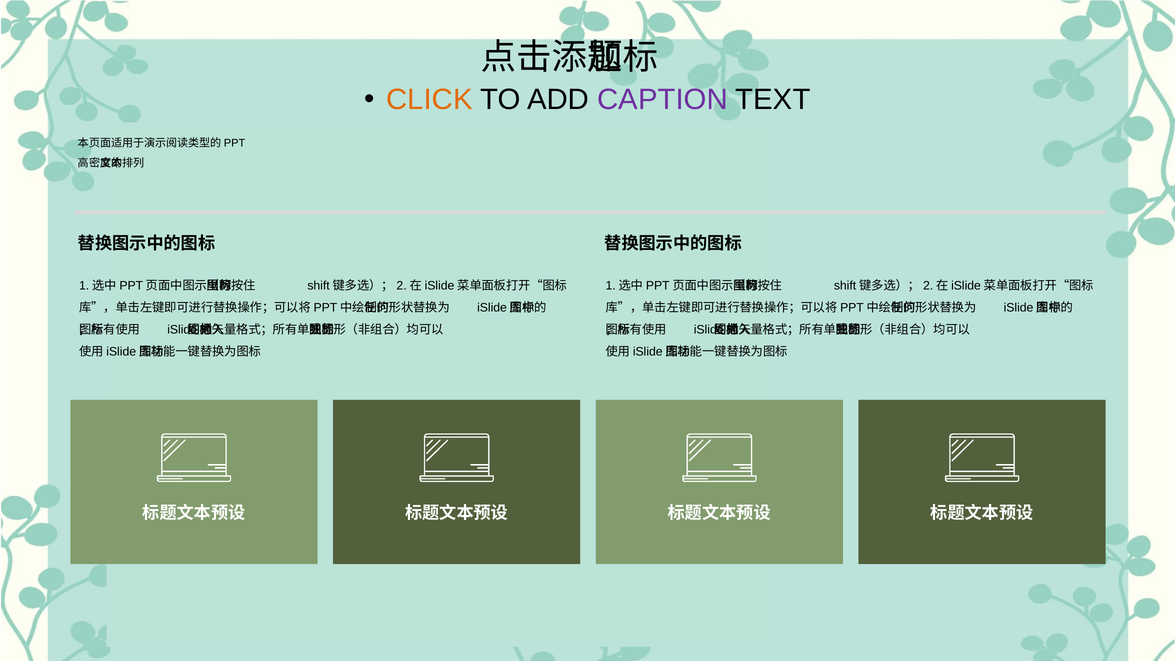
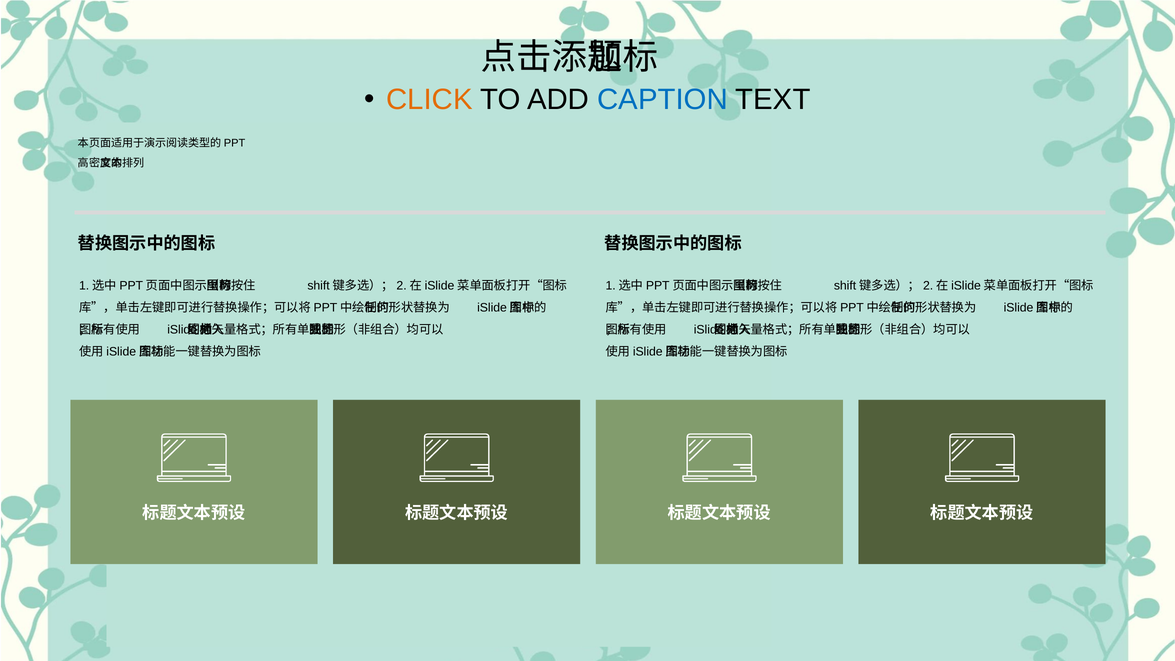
CAPTION colour: purple -> blue (663, 100)
